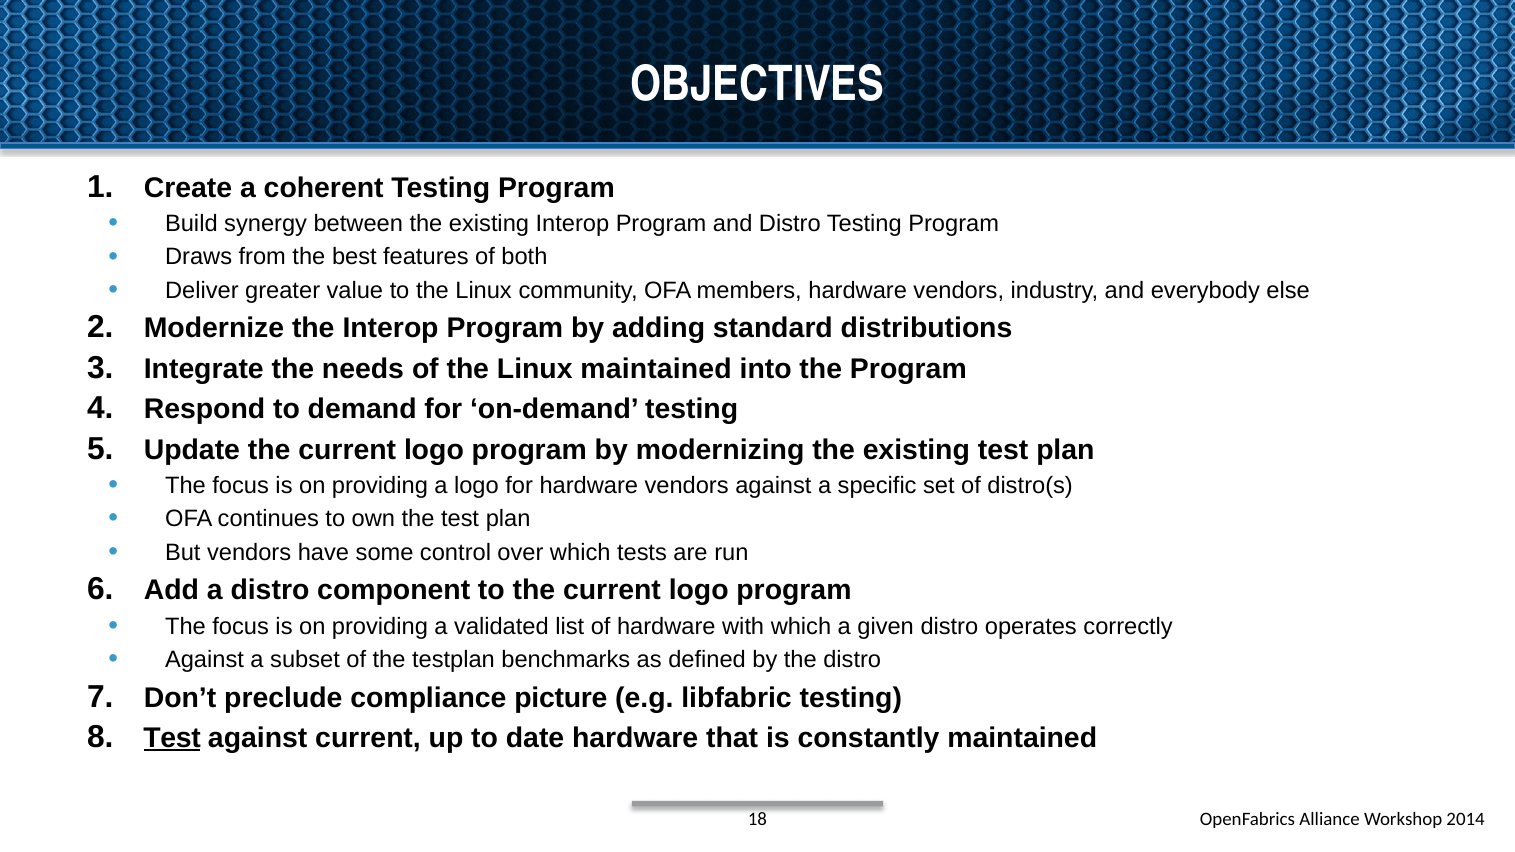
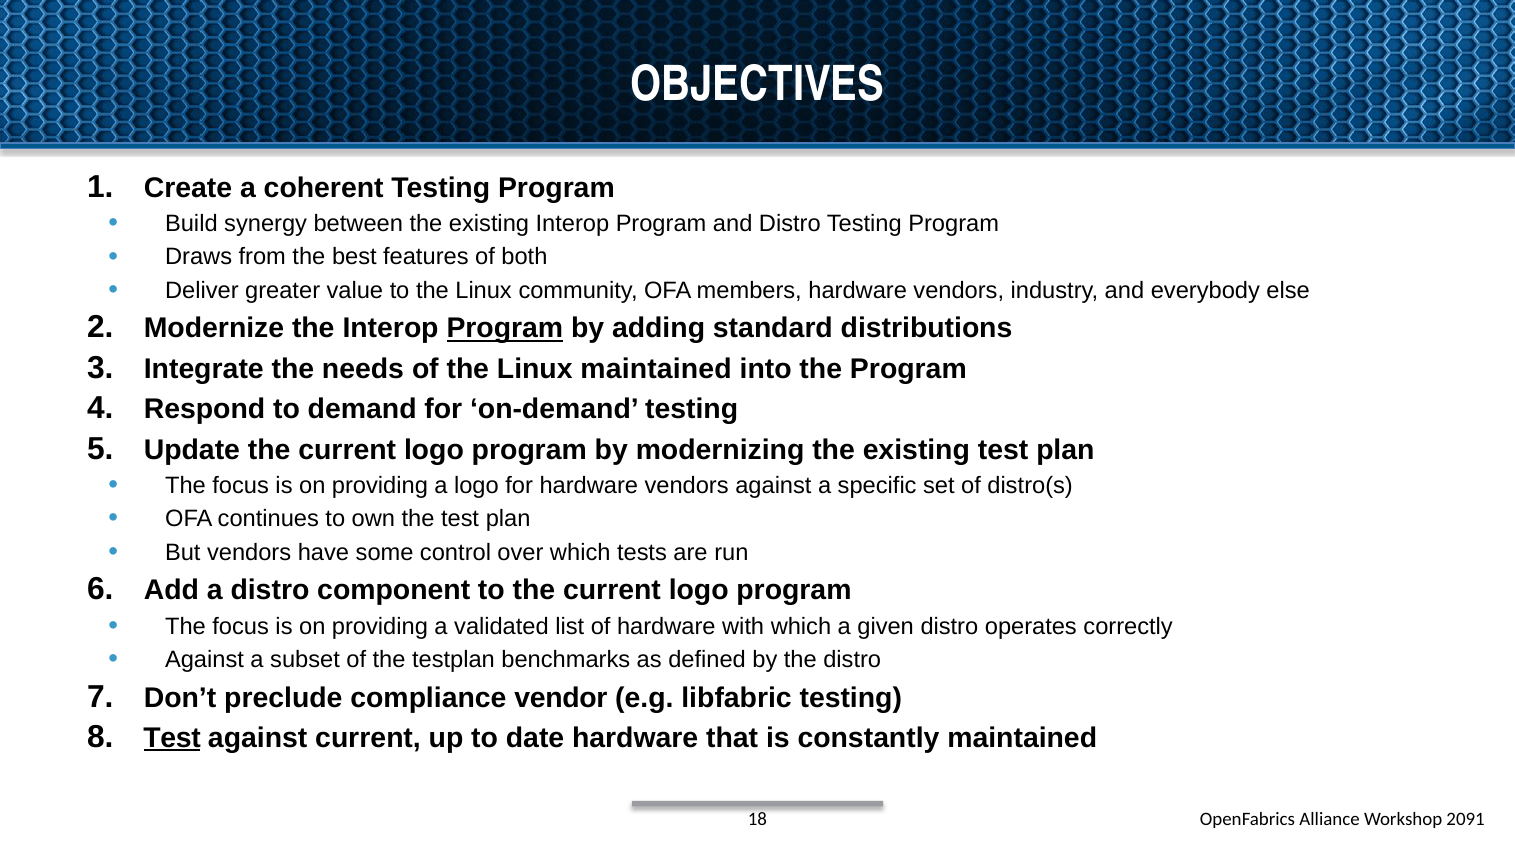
Program underline: none -> present (505, 329)
picture: picture -> vendor (561, 698)
2014: 2014 -> 2091 (1466, 819)
